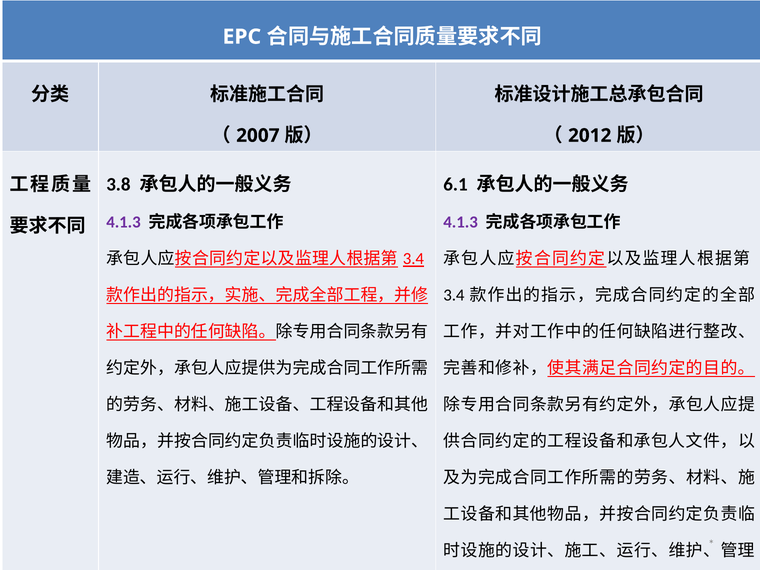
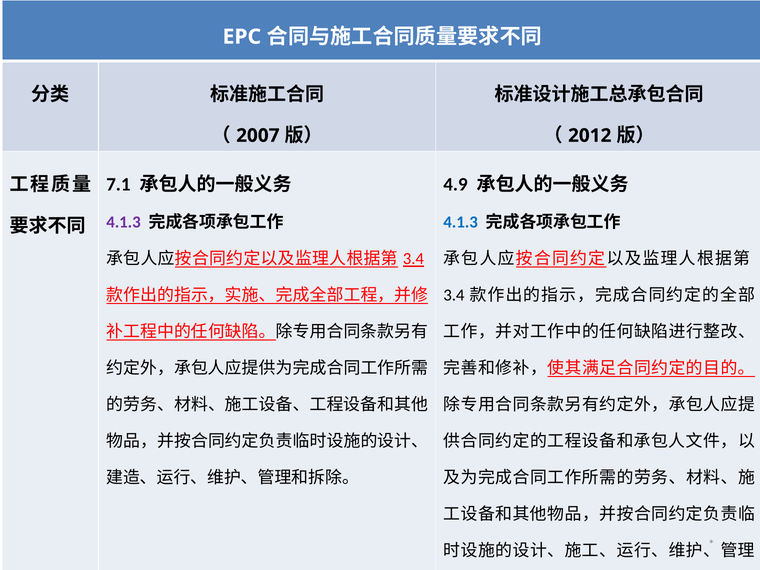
3.8: 3.8 -> 7.1 (118, 185)
6.1: 6.1 -> 4.9 (455, 185)
4.1.3 colour: purple -> blue (461, 222)
